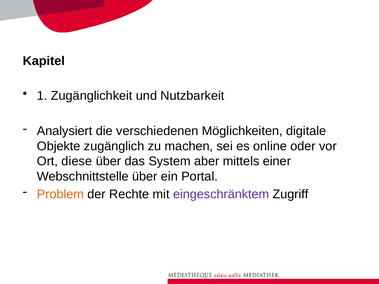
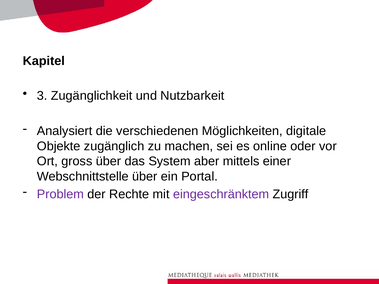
1: 1 -> 3 (42, 96)
diese: diese -> gross (77, 161)
Problem colour: orange -> purple (60, 194)
